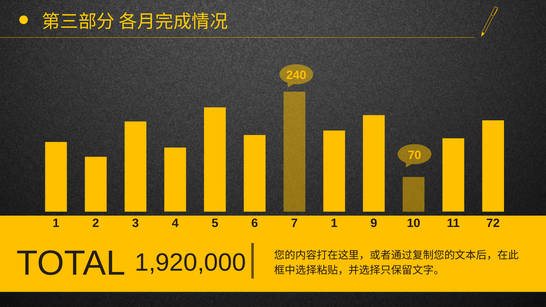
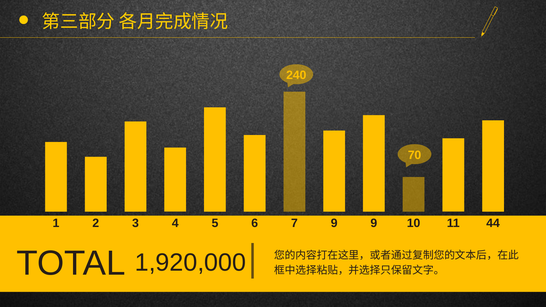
7 1: 1 -> 9 (334, 223)
72: 72 -> 44 (493, 223)
